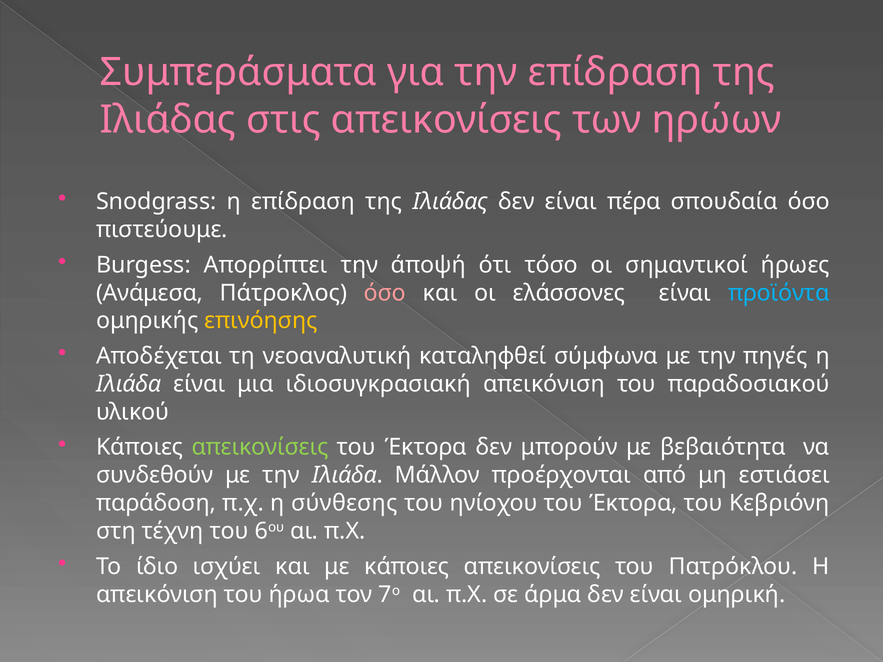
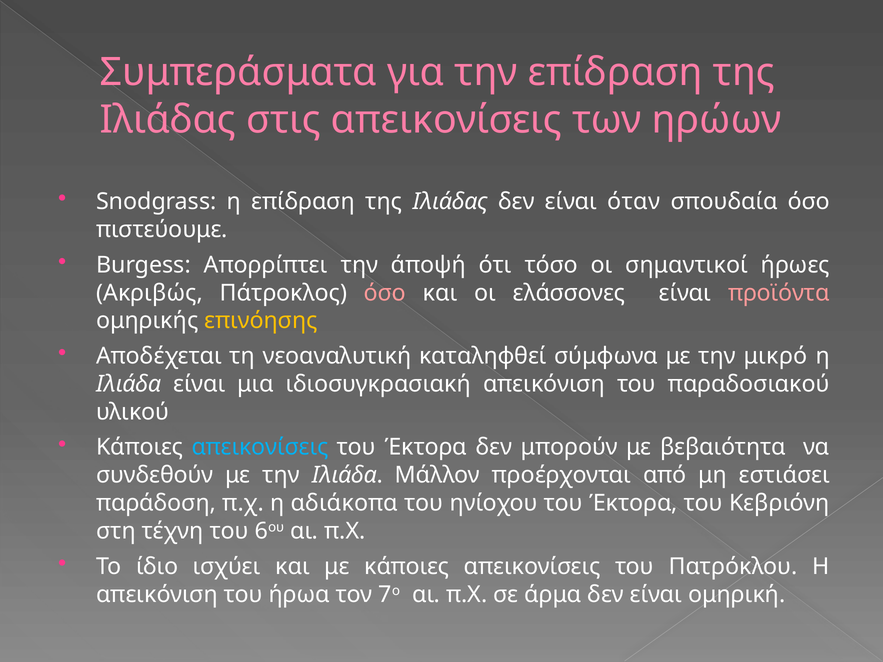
πέρα: πέρα -> όταν (634, 202)
Ανάμεσα: Ανάμεσα -> Ακριβώς (149, 293)
προϊόντα colour: light blue -> pink (779, 293)
πηγές: πηγές -> μικρό (775, 356)
απεικονίσεις colour: light green -> light blue (260, 447)
σύνθεσης: σύνθεσης -> αδιάκοπα (344, 503)
